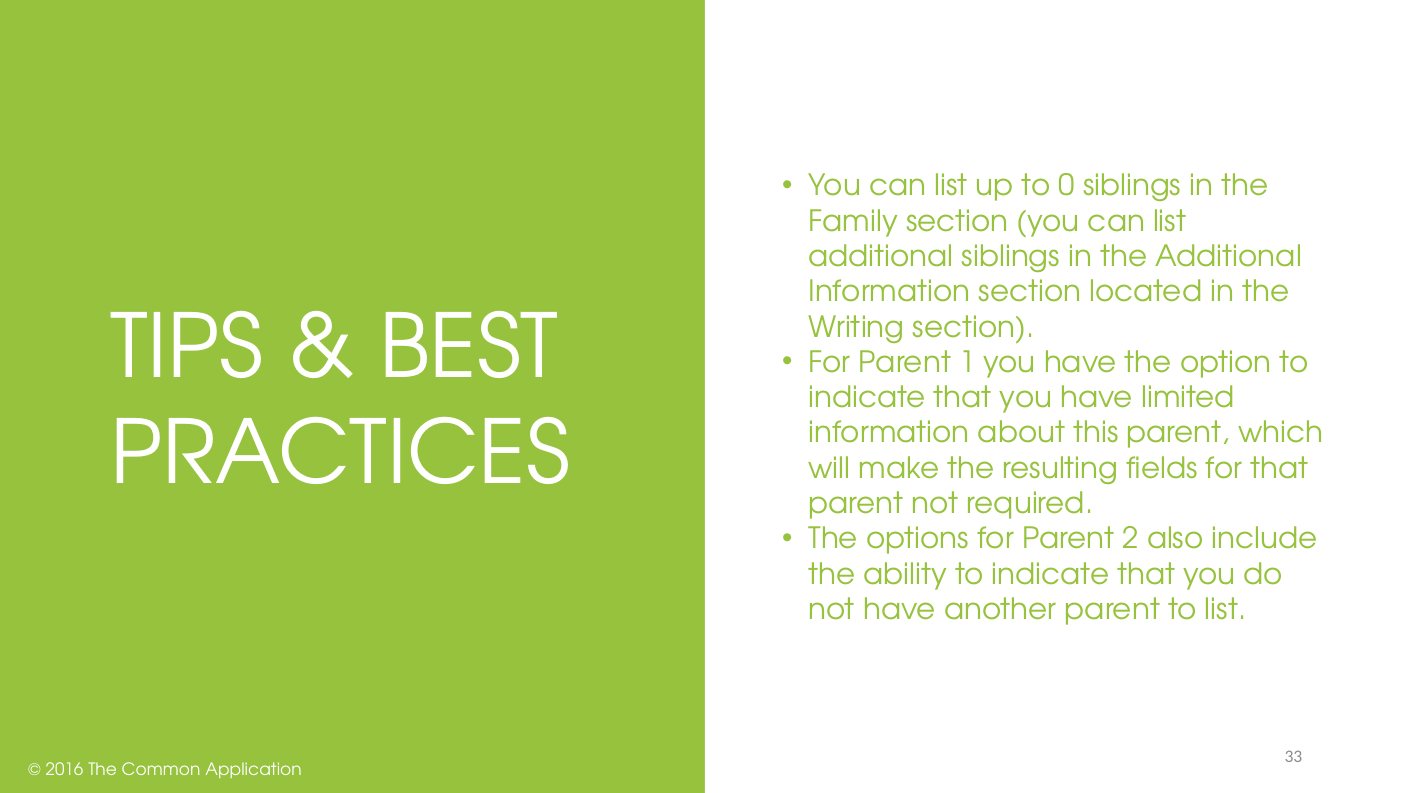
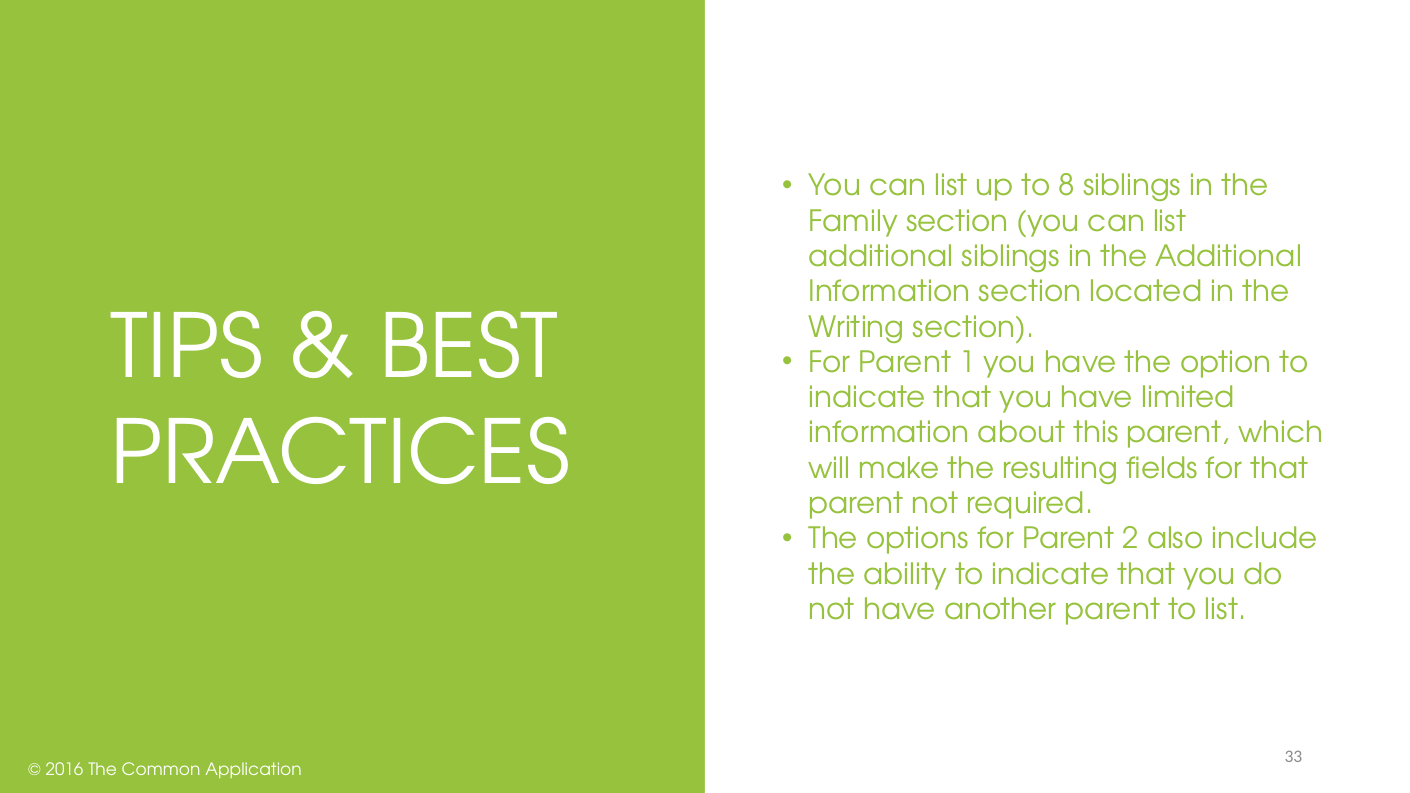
0: 0 -> 8 (1067, 186)
